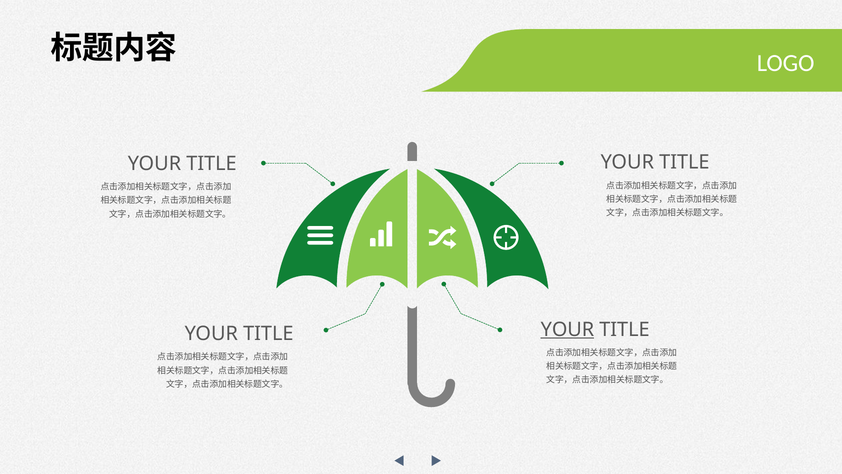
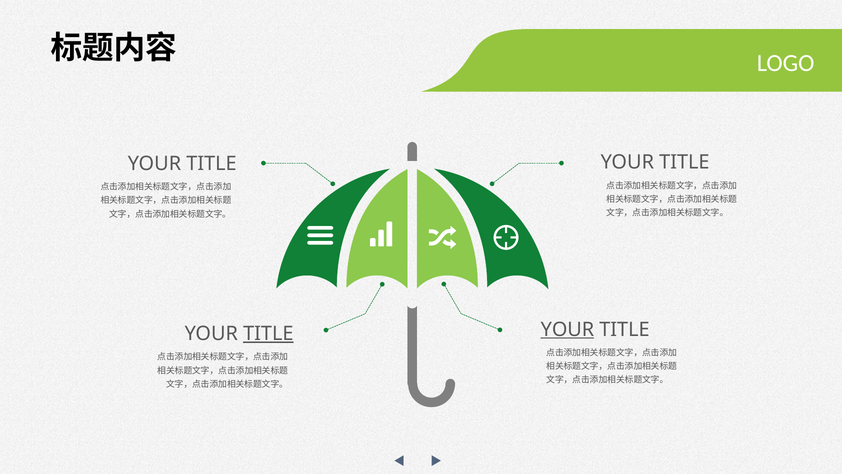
TITLE underline: none -> present (268, 333)
